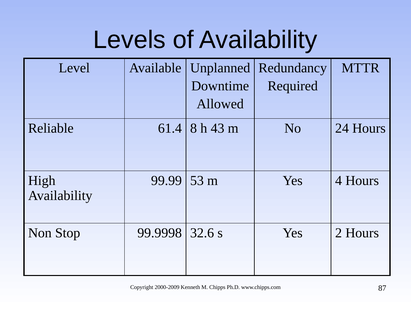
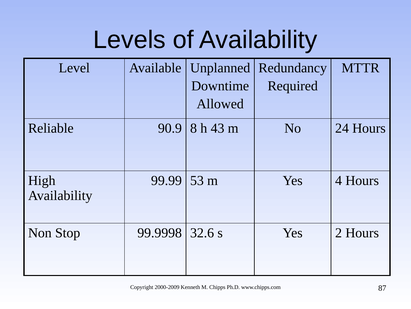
61.4: 61.4 -> 90.9 (170, 128)
